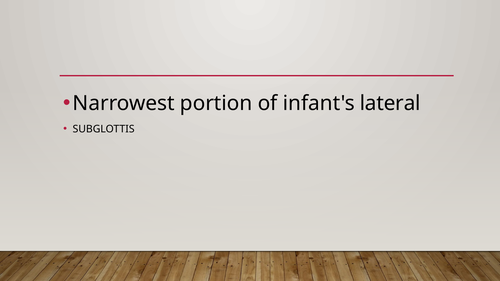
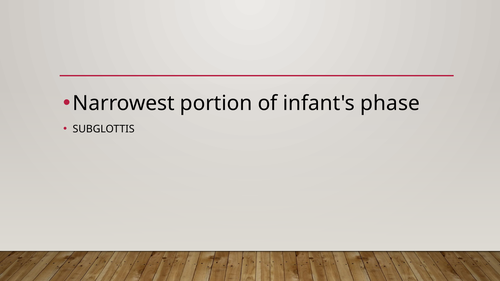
lateral: lateral -> phase (390, 103)
